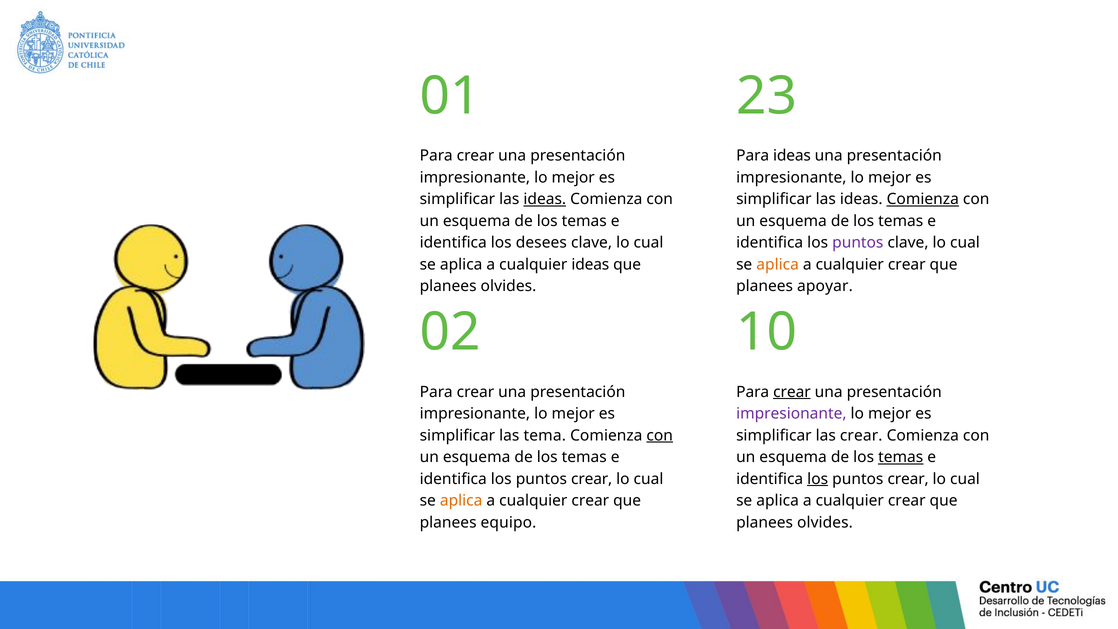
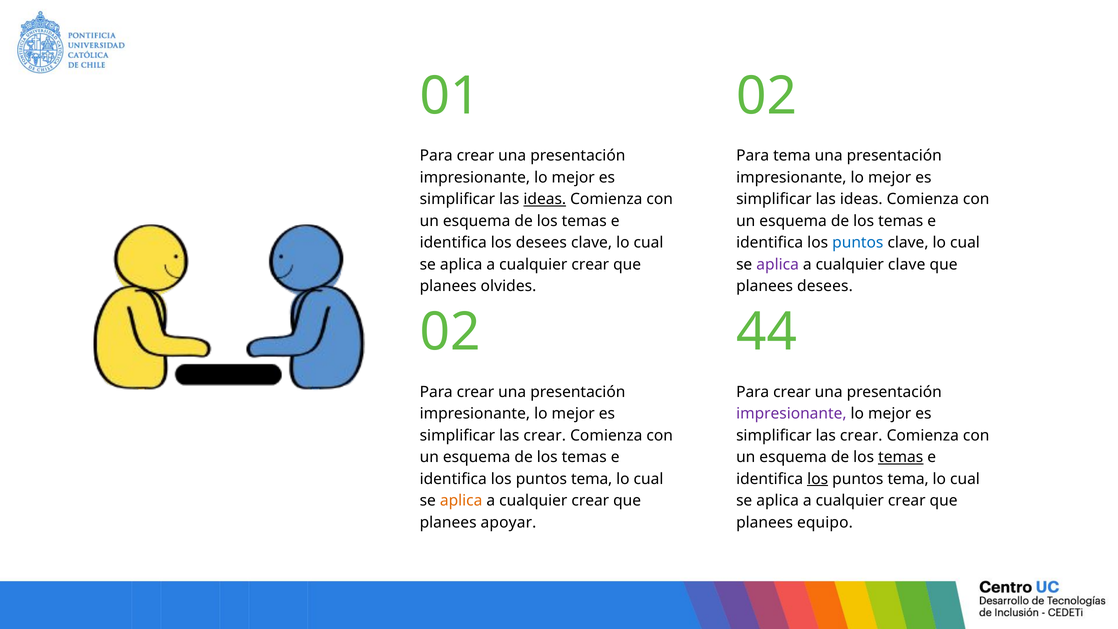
01 23: 23 -> 02 (767, 96)
Para ideas: ideas -> tema (792, 156)
Comienza underline: present -> none (923, 199)
puntos colour: purple -> blue (858, 243)
ideas: ideas -> crear (590, 265)
aplica colour: orange -> purple (778, 265)
crear: crear -> clave (907, 265)
planees apoyar: apoyar -> desees (825, 286)
10: 10 -> 44 (767, 332)
crear underline: present -> none (792, 392)
tema: tema -> crear (545, 435)
con underline: present -> none (660, 435)
crear: crear -> tema (592, 479)
crear: crear -> tema (908, 479)
equipo: equipo -> apoyar (508, 522)
olvides: olvides -> equipo (825, 522)
